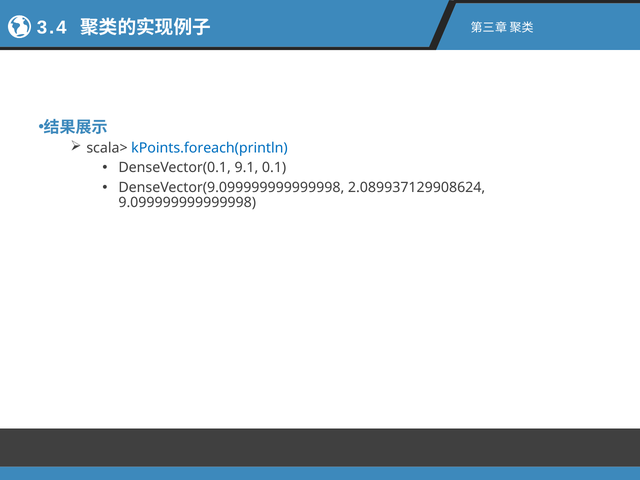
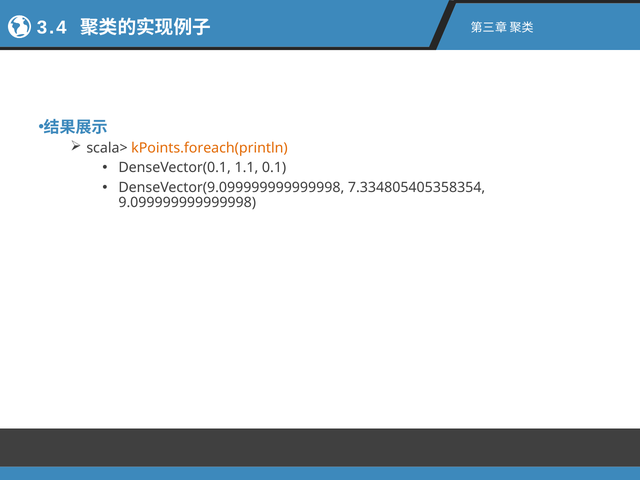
kPoints.foreach(println colour: blue -> orange (209, 148)
9.1: 9.1 -> 1.1 (246, 168)
2.089937129908624: 2.089937129908624 -> 7.334805405358354 (417, 187)
